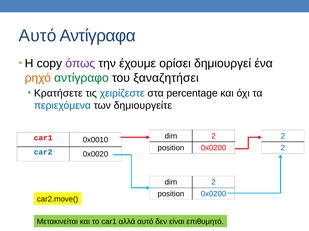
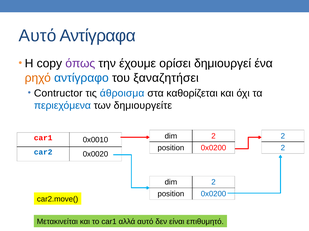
αντίγραφο colour: green -> blue (81, 78)
Κρατήσετε: Κρατήσετε -> Contructor (58, 93)
χειρίζεστε: χειρίζεστε -> άθροισμα (122, 93)
percentage: percentage -> καθορίζεται (192, 93)
